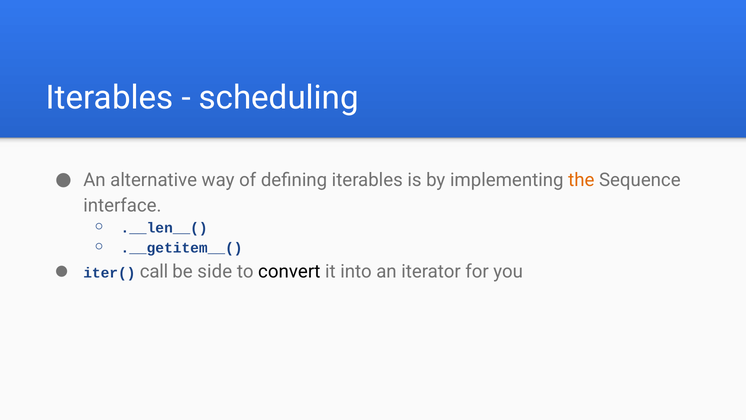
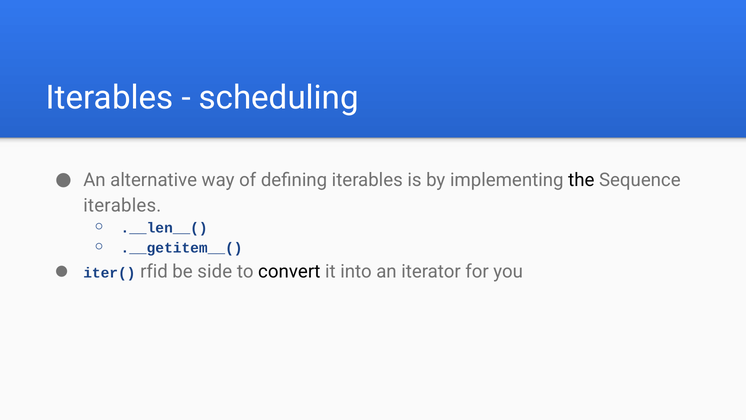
the colour: orange -> black (581, 180)
interface: interface -> iterables (122, 206)
call: call -> rfid (154, 271)
